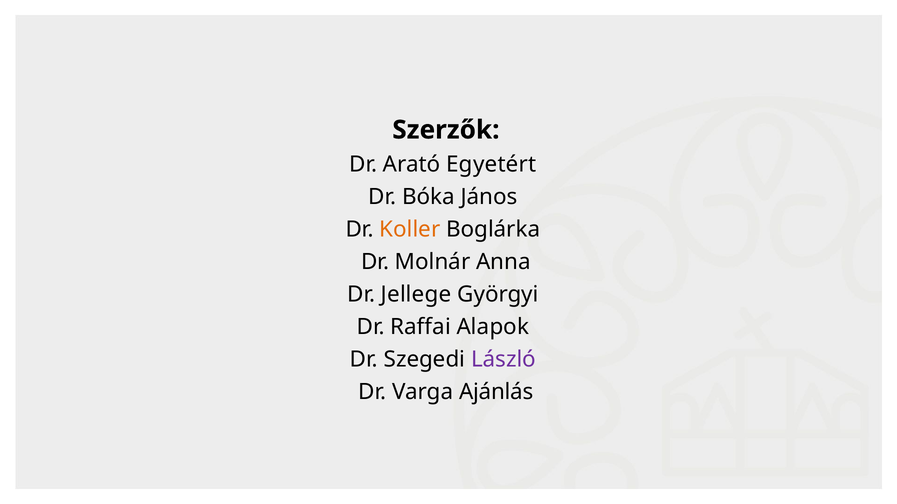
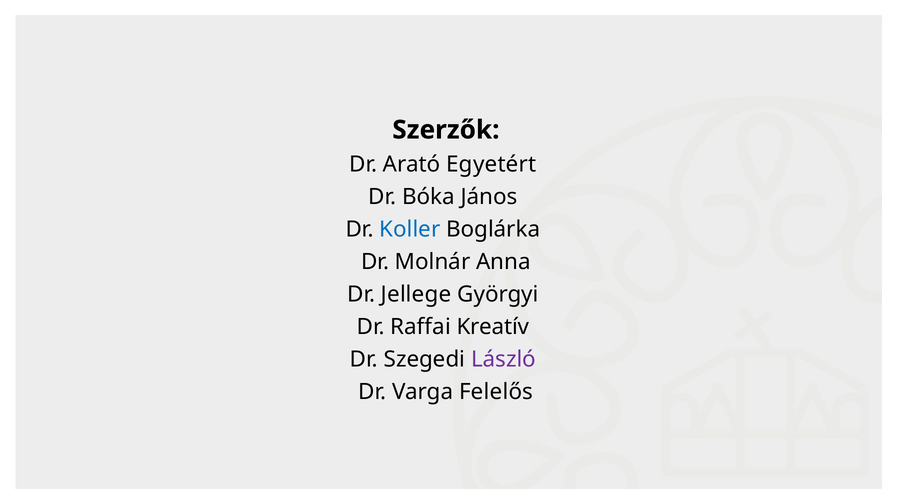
Koller colour: orange -> blue (410, 230)
Alapok: Alapok -> Kreatív (493, 327)
Ajánlás: Ajánlás -> Felelős (496, 392)
